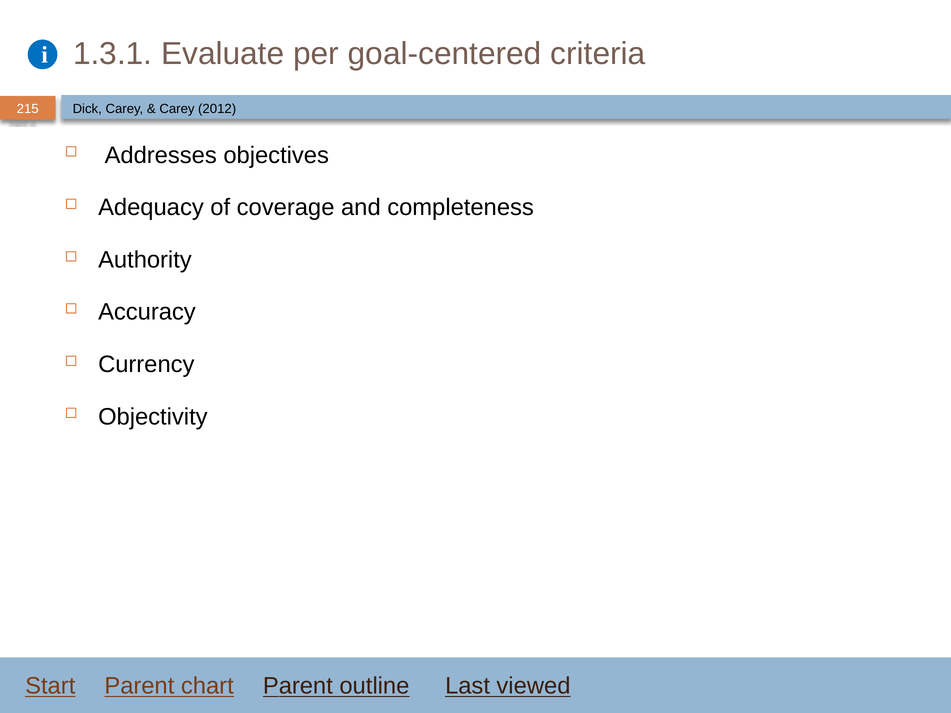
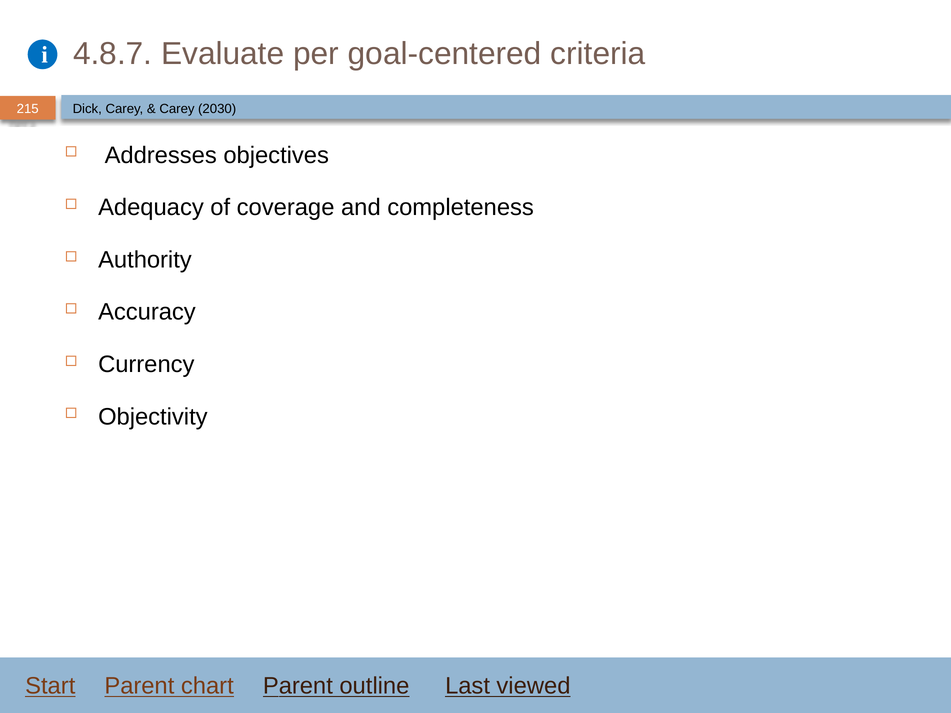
1.3.1: 1.3.1 -> 4.8.7 (113, 54)
2012: 2012 -> 2030 (217, 109)
